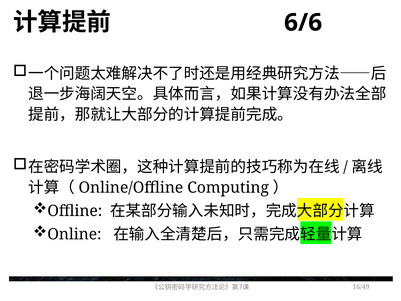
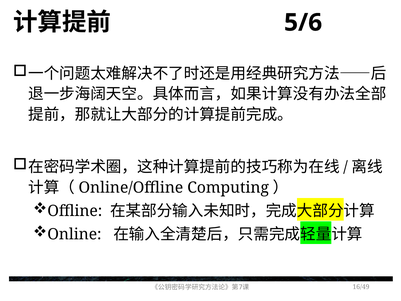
6/6: 6/6 -> 5/6 (303, 23)
